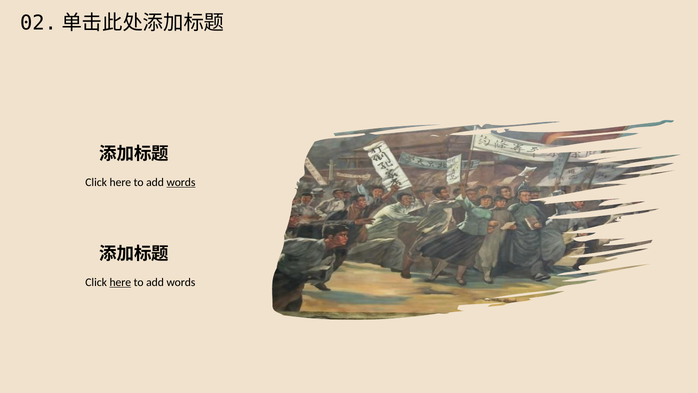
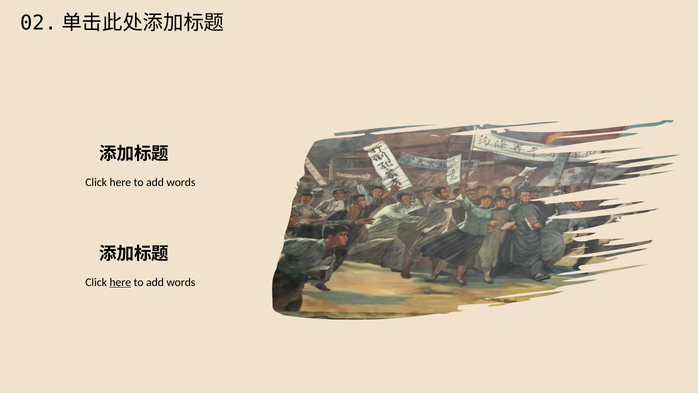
words underline: present -> none (181, 182)
